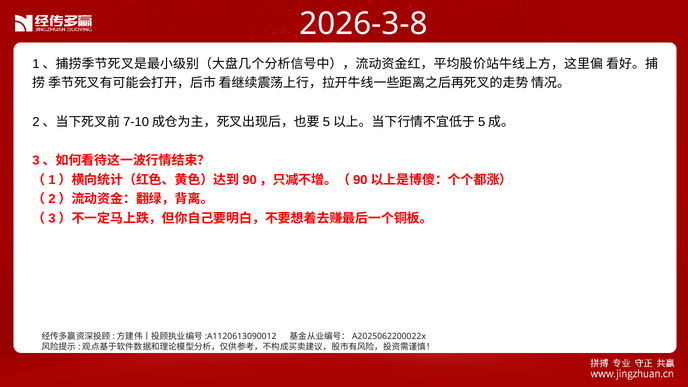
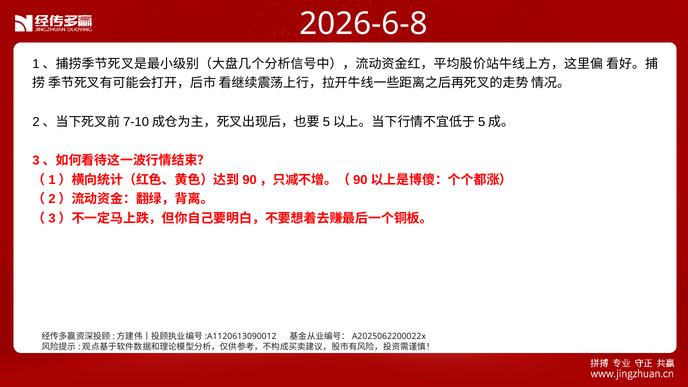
2026-3-8: 2026-3-8 -> 2026-6-8 (363, 24)
